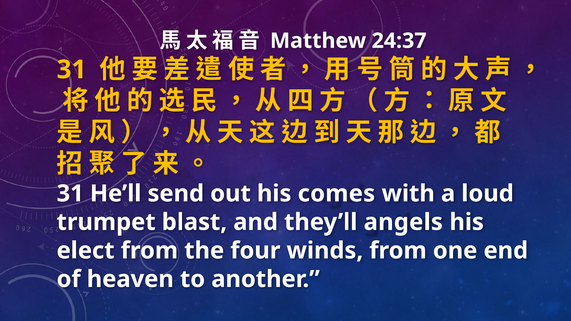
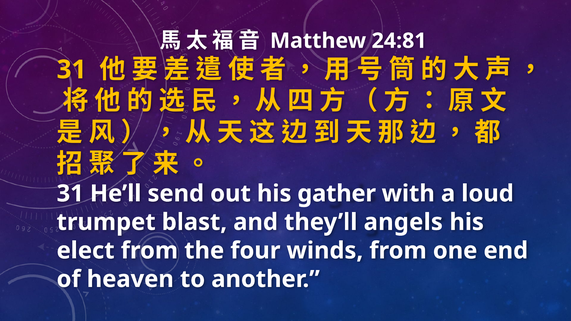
24:37: 24:37 -> 24:81 (399, 41)
comes: comes -> gather (337, 194)
